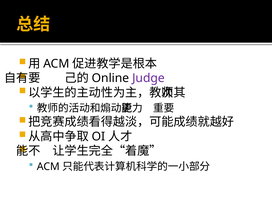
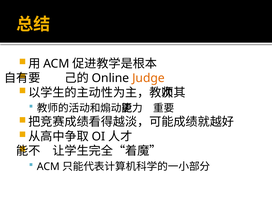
Judge colour: purple -> orange (149, 78)
